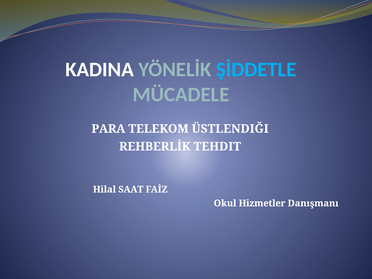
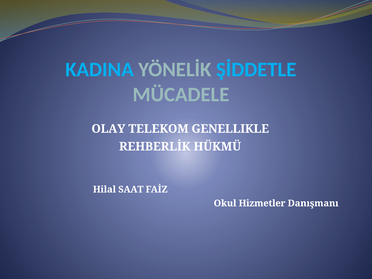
KADINA colour: white -> light blue (100, 70)
PARA: PARA -> OLAY (108, 129)
ÜSTLENDIĞI: ÜSTLENDIĞI -> GENELLIKLE (230, 129)
TEHDIT: TEHDIT -> HÜKMÜ (217, 147)
